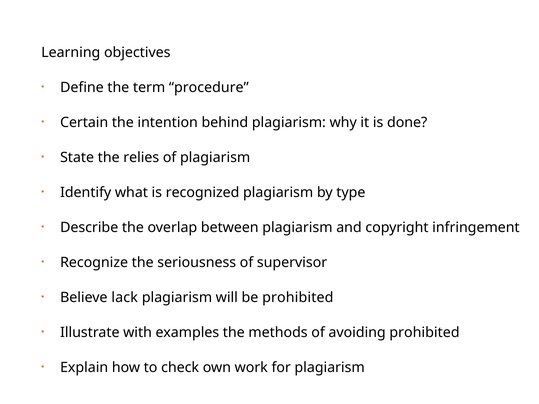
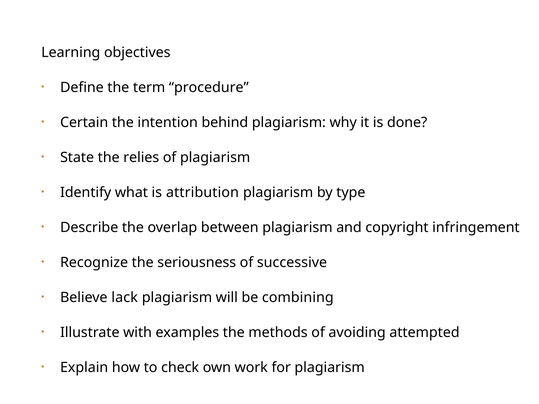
recognized: recognized -> attribution (202, 193)
supervisor: supervisor -> successive (292, 263)
be prohibited: prohibited -> combining (298, 298)
avoiding prohibited: prohibited -> attempted (424, 333)
